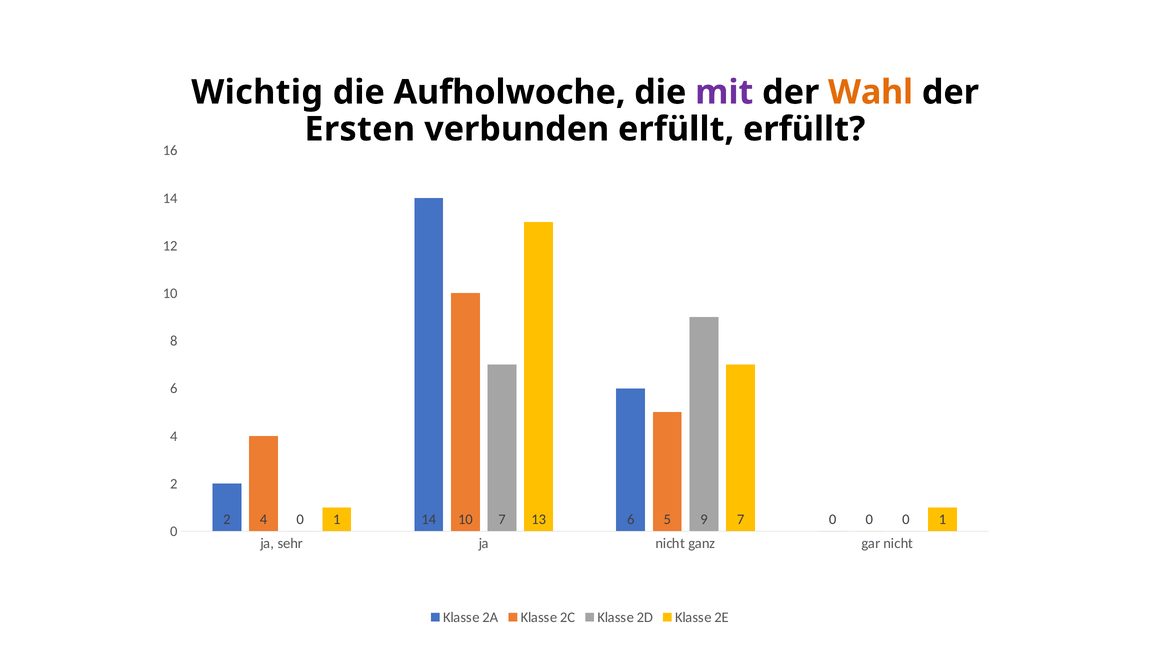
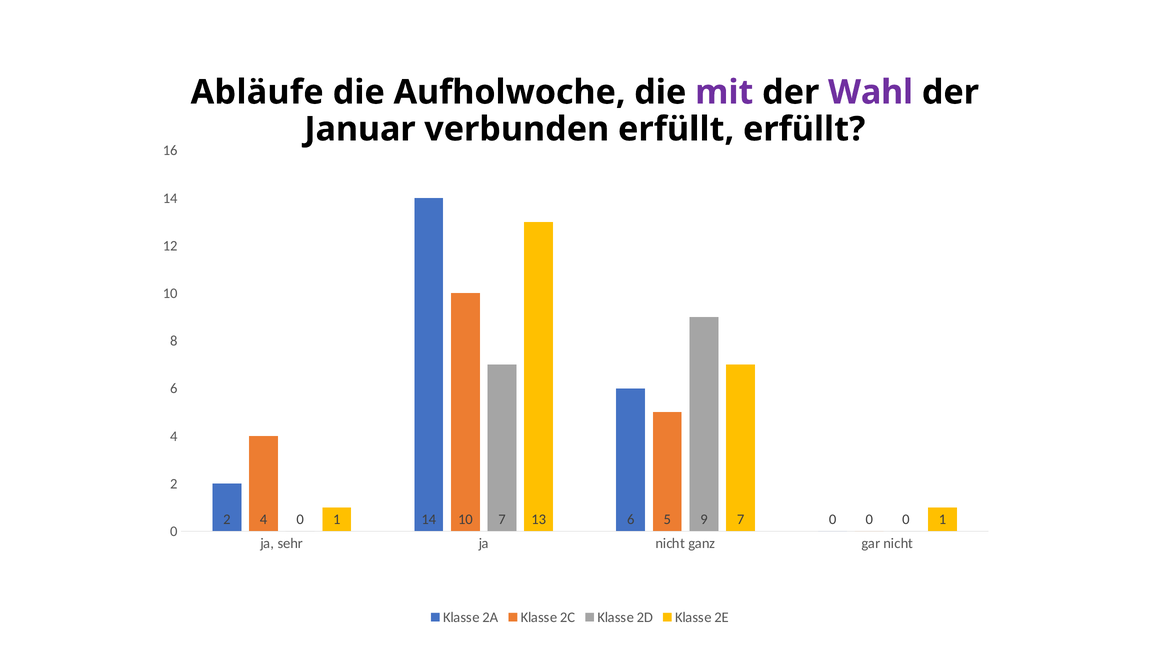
Wichtig: Wichtig -> Abläufe (257, 92)
Wahl colour: orange -> purple (871, 92)
Ersten: Ersten -> Januar (360, 129)
